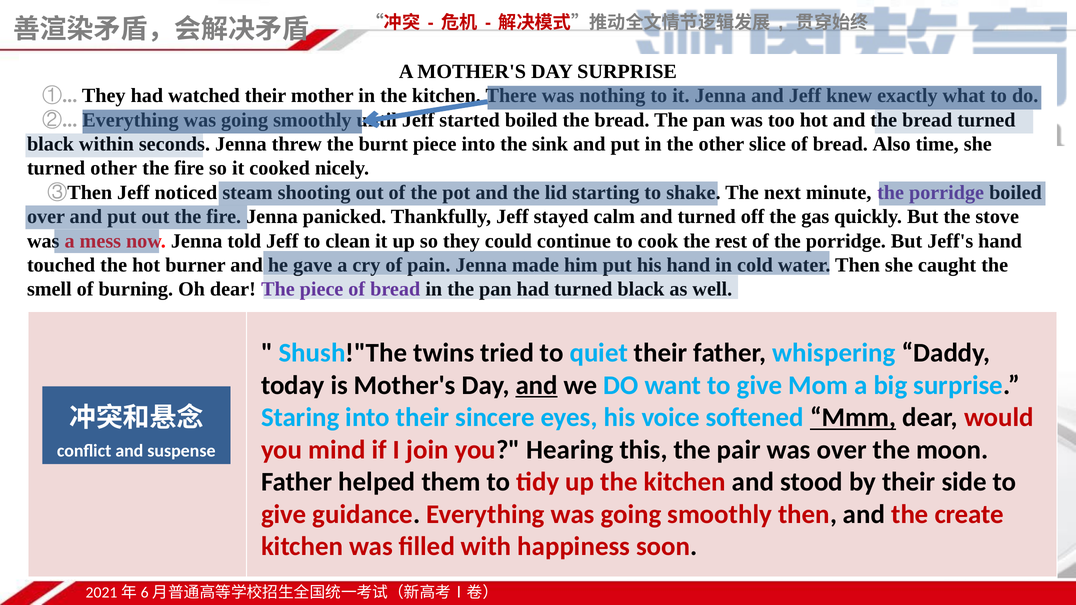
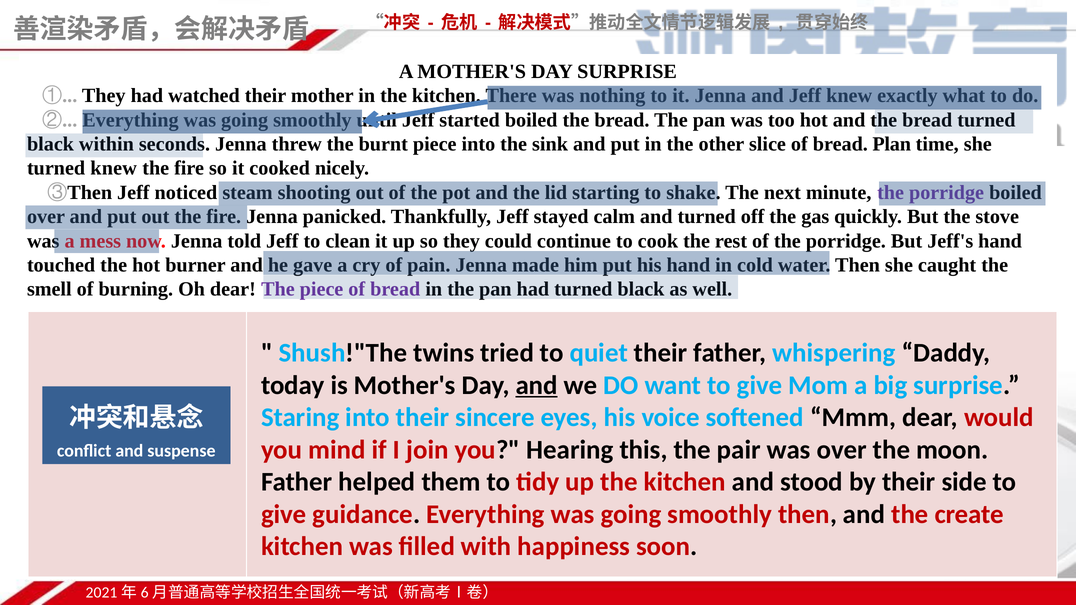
Also: Also -> Plan (892, 144)
turned other: other -> knew (114, 168)
Mmm underline: present -> none (853, 418)
